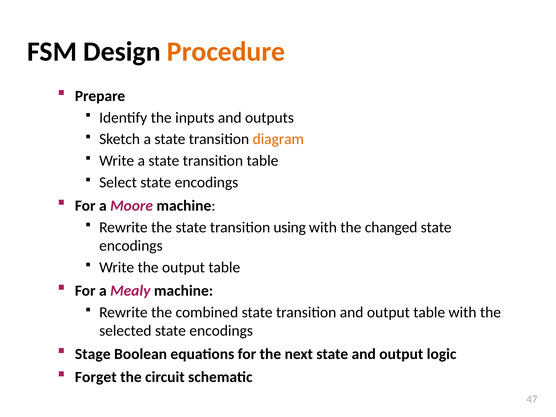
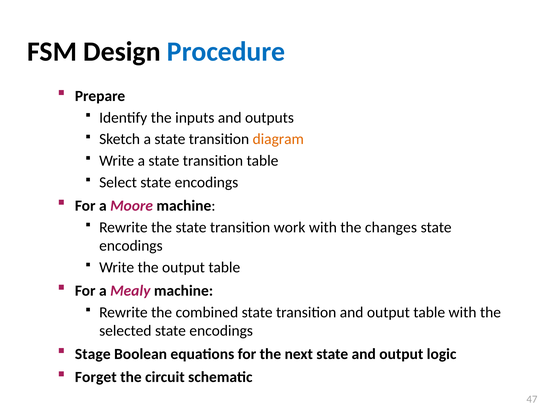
Procedure colour: orange -> blue (226, 52)
using: using -> work (290, 227)
changed: changed -> changes (391, 227)
